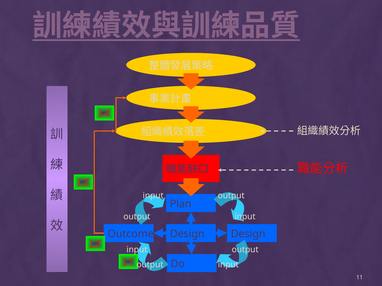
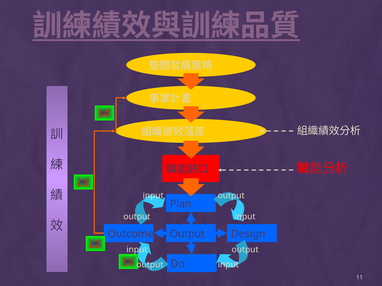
Outcome Design: Design -> Output (187, 234)
